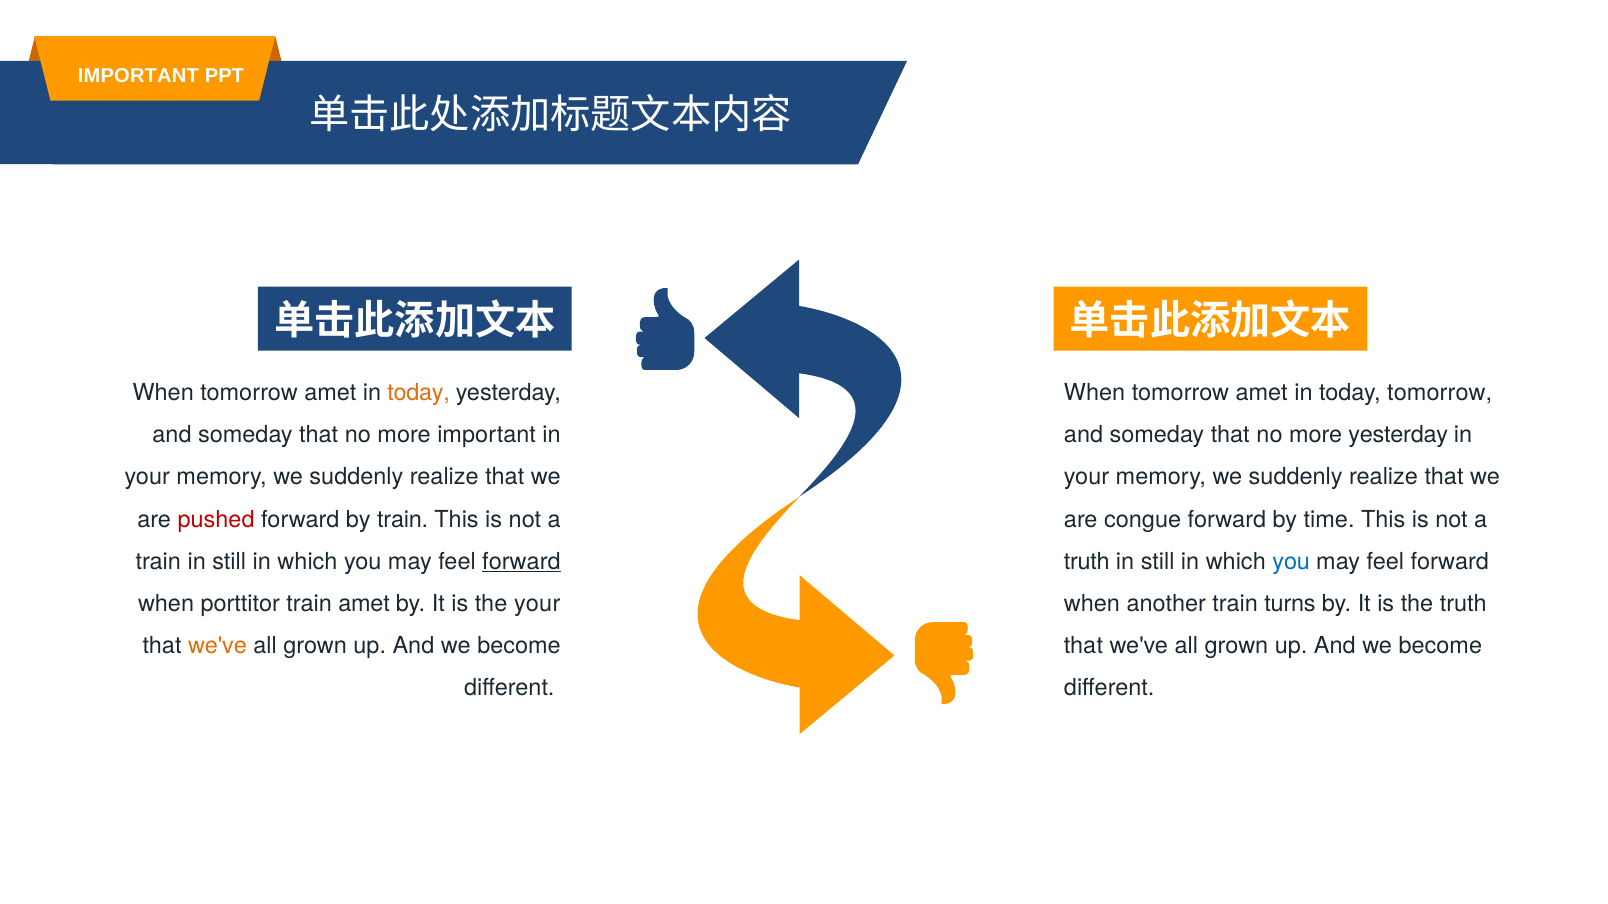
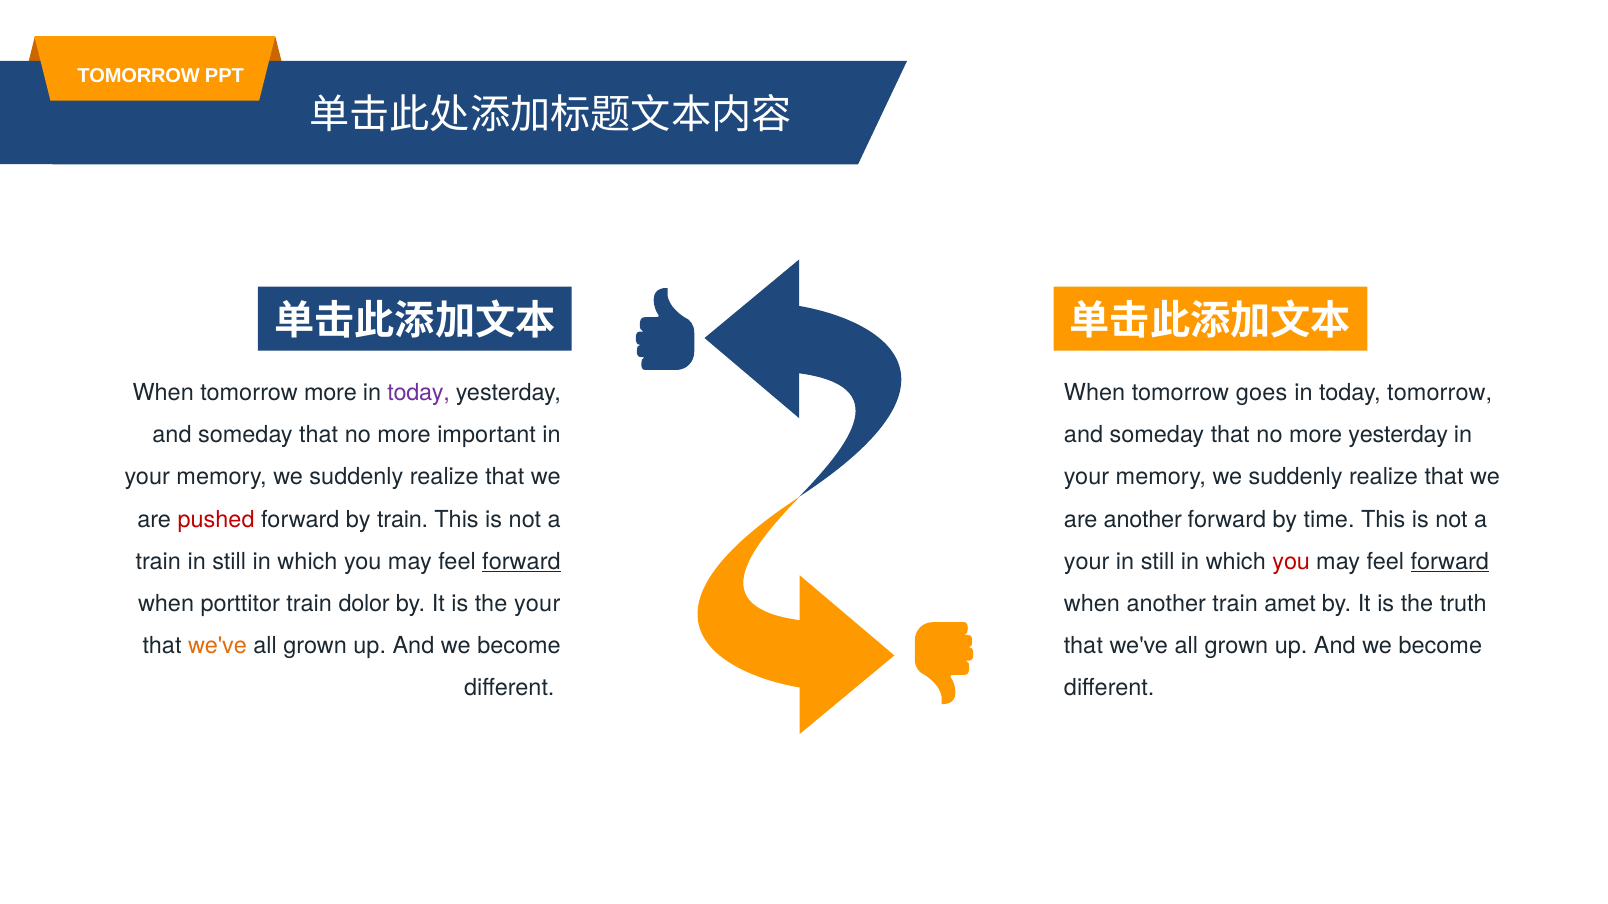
IMPORTANT: IMPORTANT -> TOMORROW (139, 76)
amet: amet -> more (330, 393)
today colour: orange -> purple (419, 393)
amet: amet -> goes (1262, 393)
are congue: congue -> another (1143, 520)
truth: truth -> your (1087, 562)
you colour: blue -> red (1291, 562)
forward underline: none -> present (1450, 562)
train amet: amet -> dolor (364, 604)
turns: turns -> amet (1290, 604)
